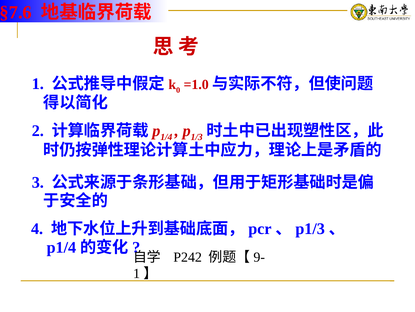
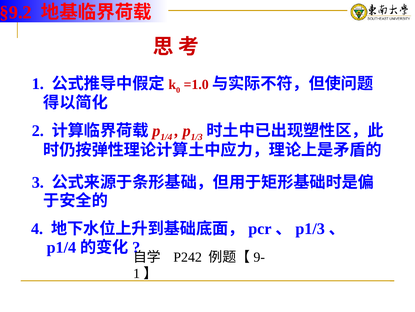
§7.6: §7.6 -> §9.2 (16, 12)
